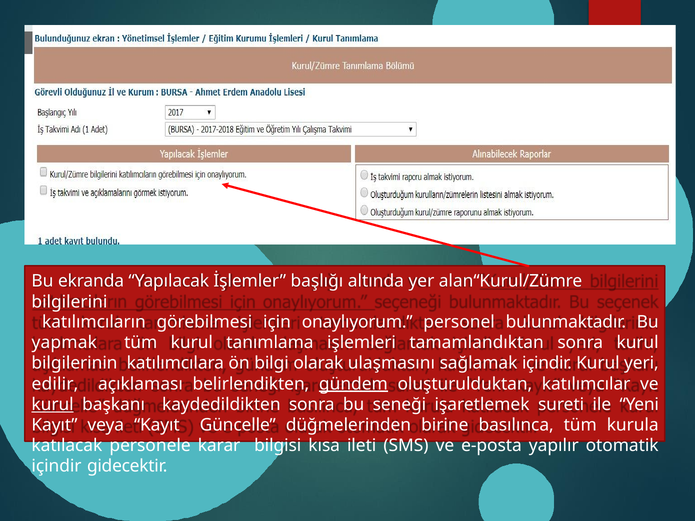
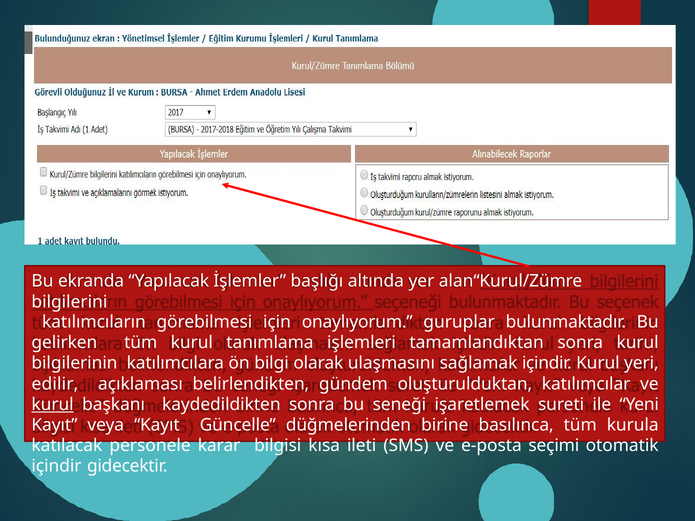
personel: personel -> guruplar (459, 322)
yapmak: yapmak -> gelirken (64, 343)
gündem underline: present -> none (353, 384)
yapılır: yapılır -> seçimi (554, 446)
